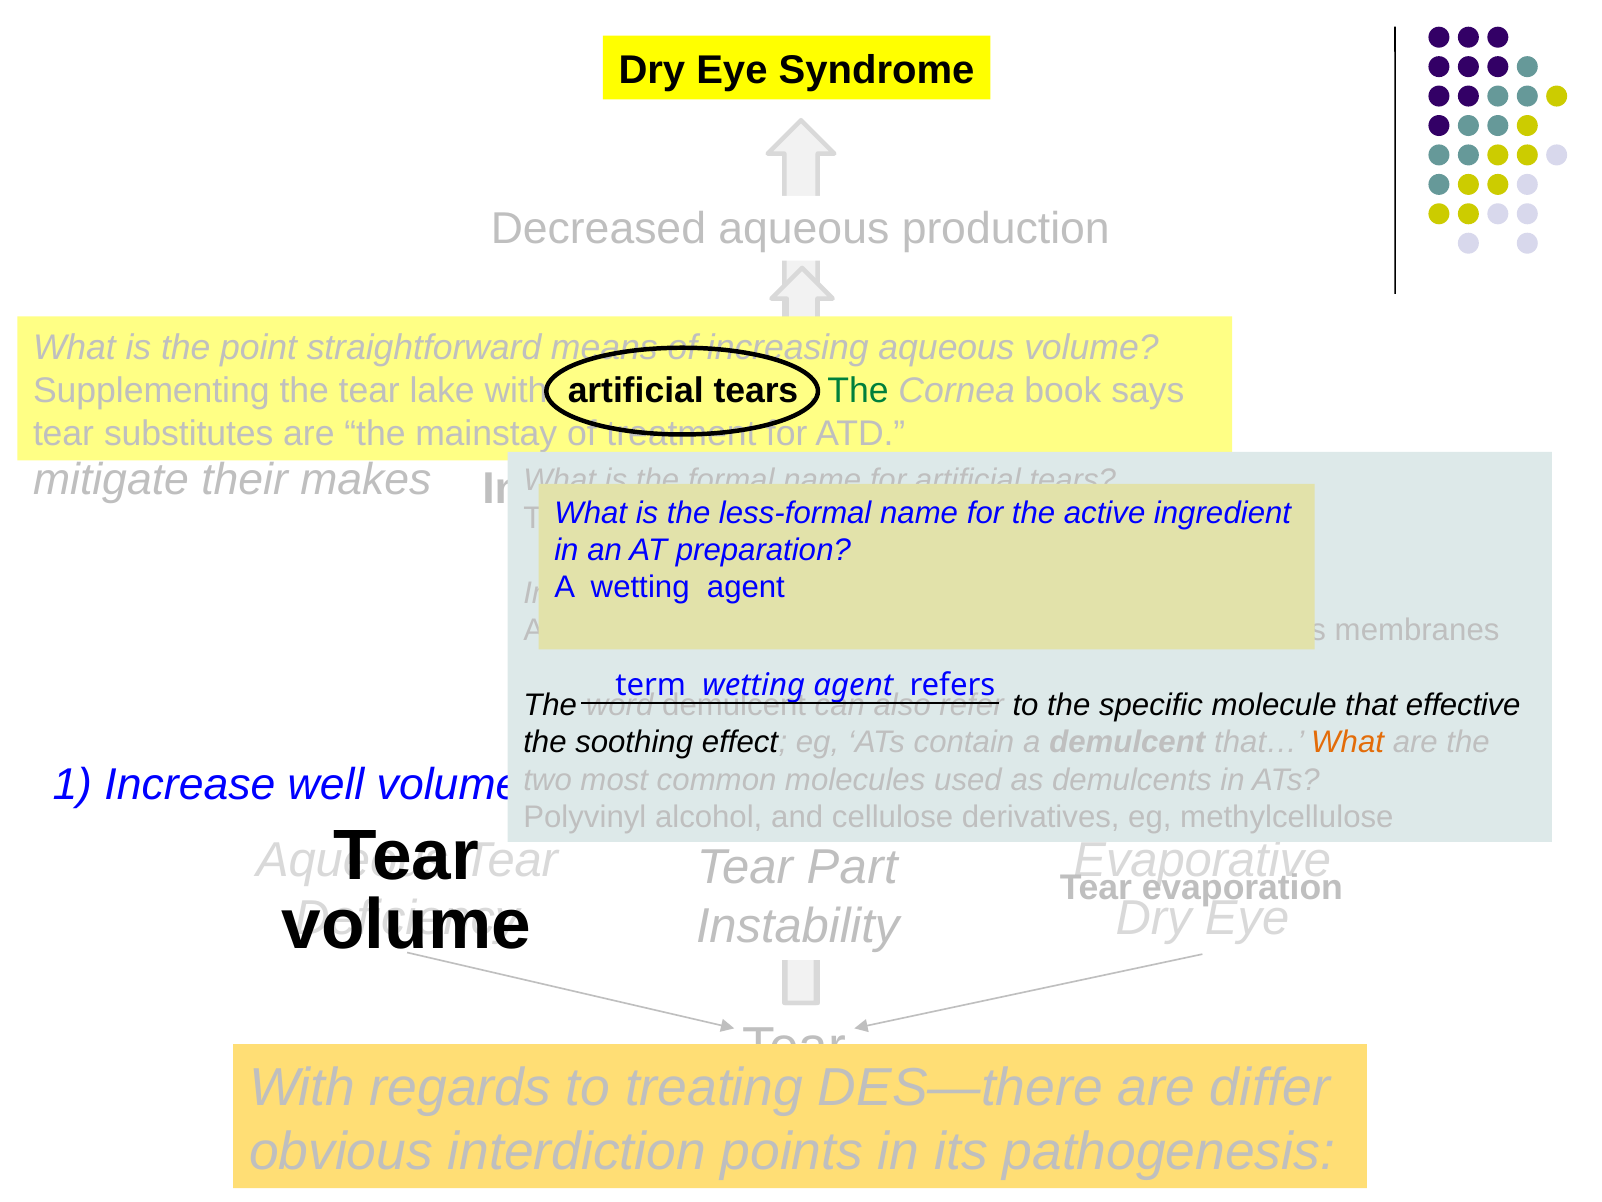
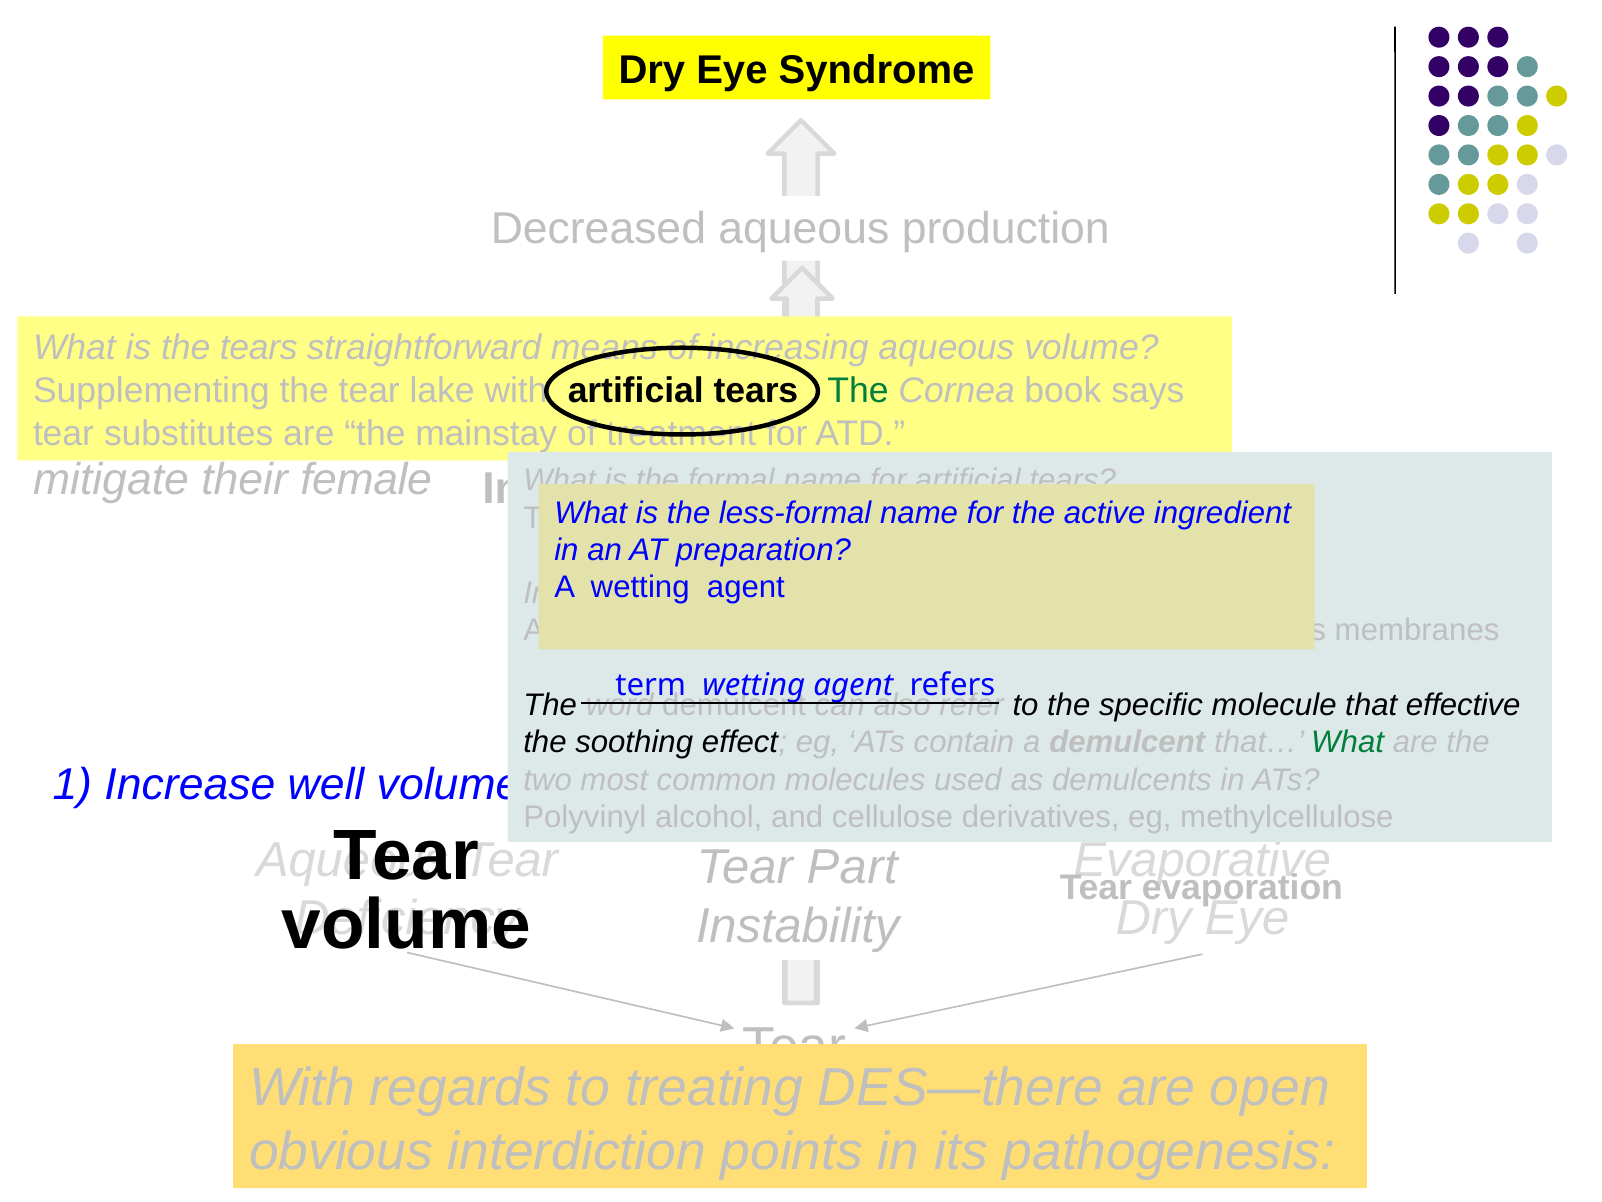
the point: point -> tears (259, 348)
makes: makes -> female (366, 479)
What colour: orange -> green (1348, 742)
differ: differ -> open (1270, 1087)
